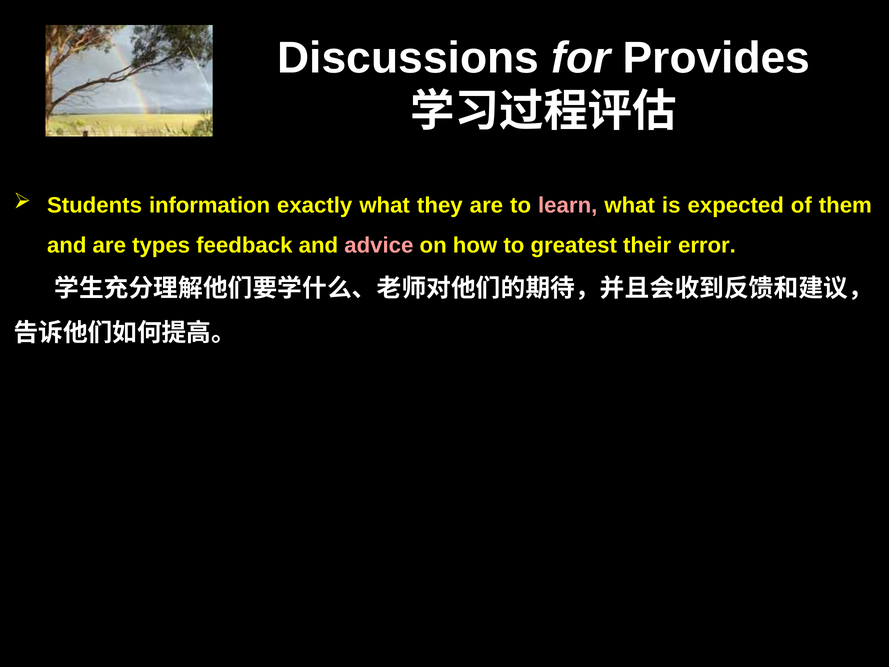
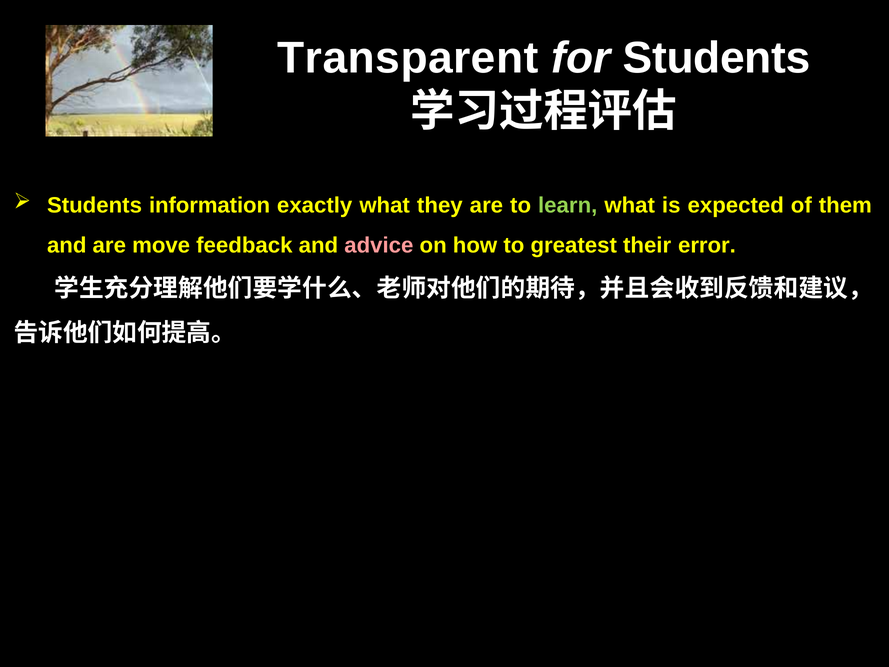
Discussions: Discussions -> Transparent (408, 58)
for Provides: Provides -> Students (717, 58)
learn colour: pink -> light green (568, 205)
types: types -> move (161, 245)
